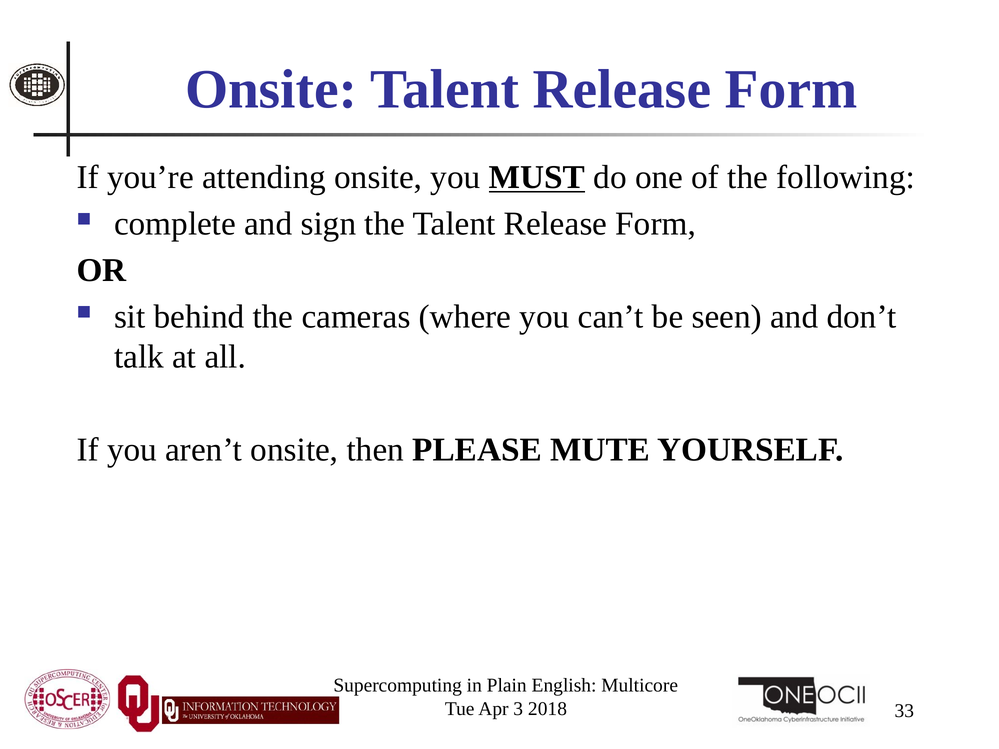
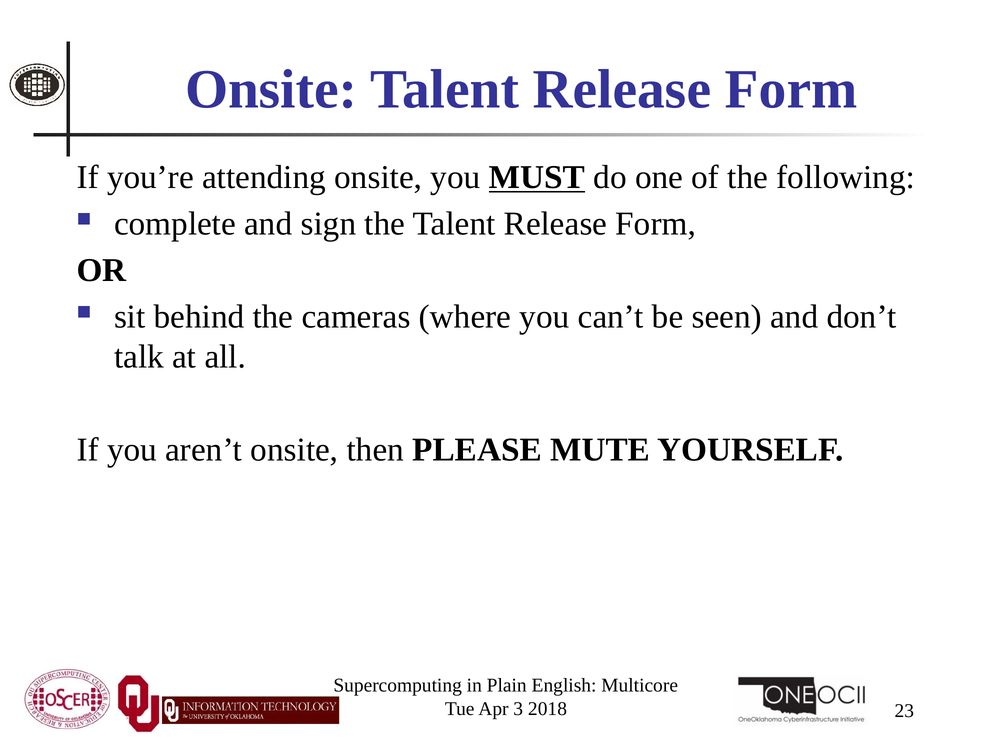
33: 33 -> 23 (904, 711)
